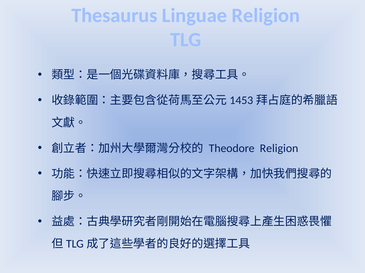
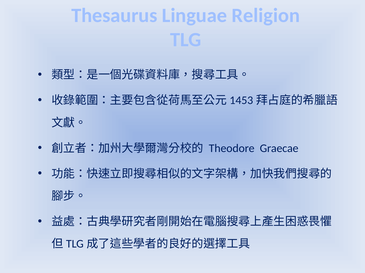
Theodore Religion: Religion -> Graecae (279, 149)
